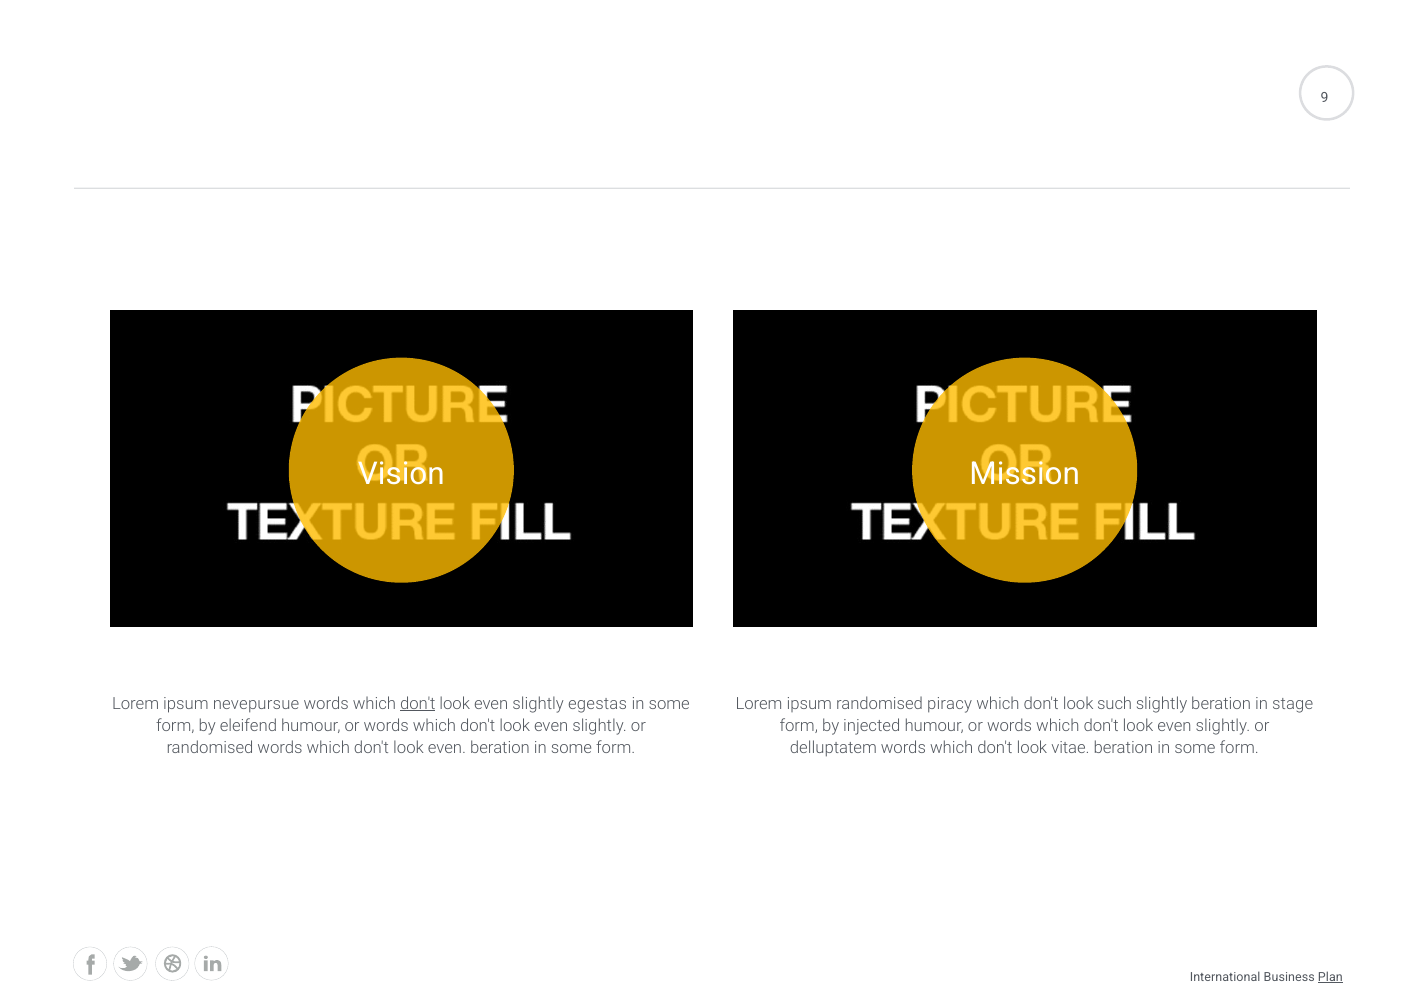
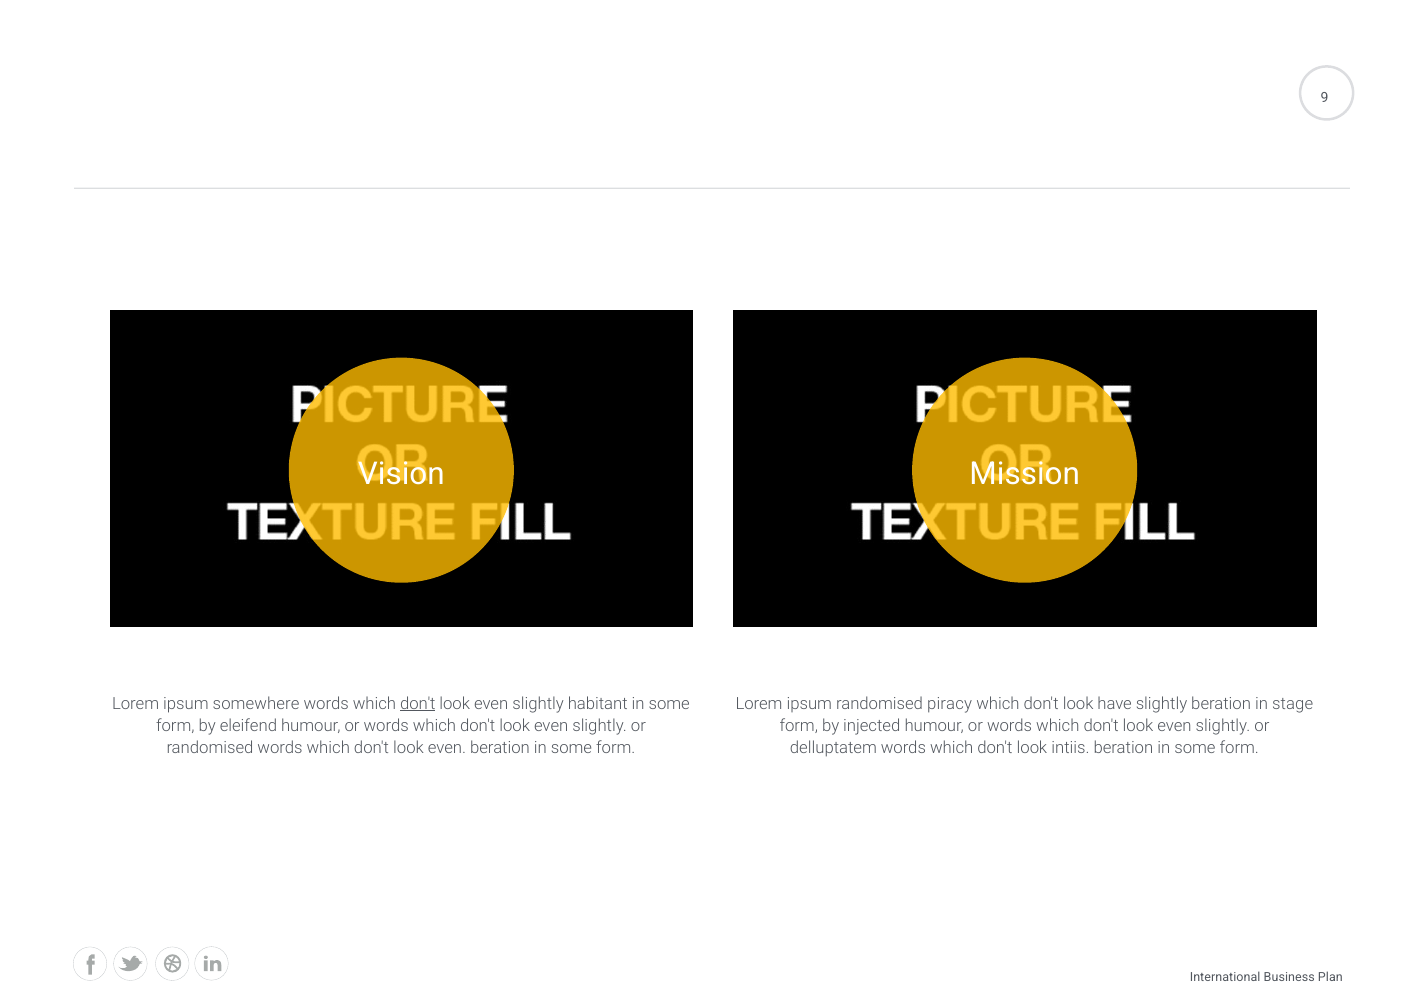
nevepursue: nevepursue -> somewhere (256, 704)
egestas: egestas -> habitant (598, 704)
such: such -> have (1115, 704)
vitae: vitae -> intiis (1070, 748)
Plan underline: present -> none (1330, 978)
